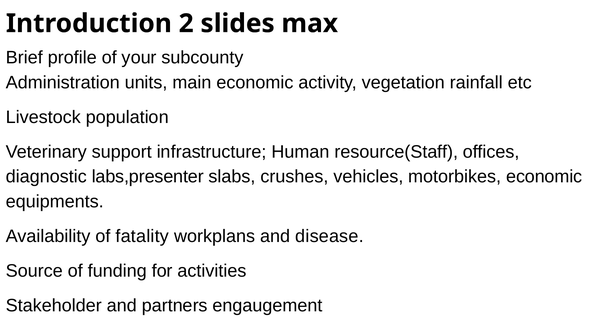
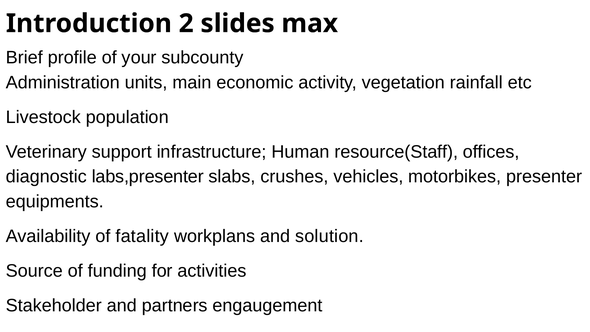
motorbikes economic: economic -> presenter (544, 177)
disease: disease -> solution (330, 236)
